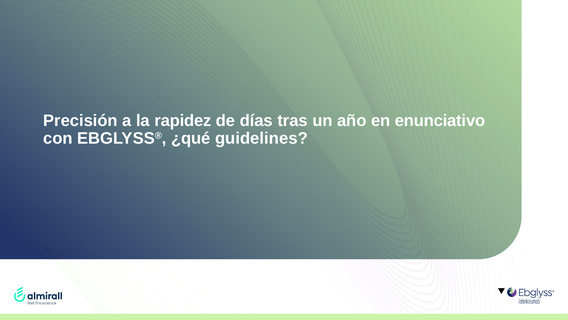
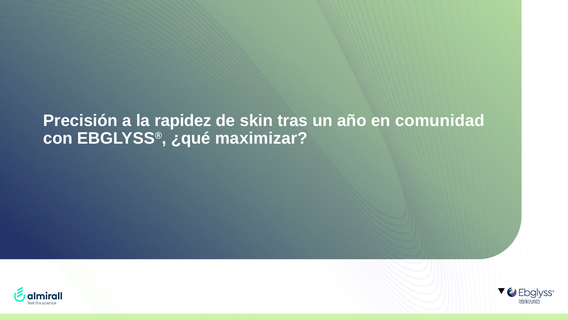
días: días -> skin (256, 120)
enunciativo: enunciativo -> comunidad (440, 120)
guidelines: guidelines -> maximizar (261, 138)
